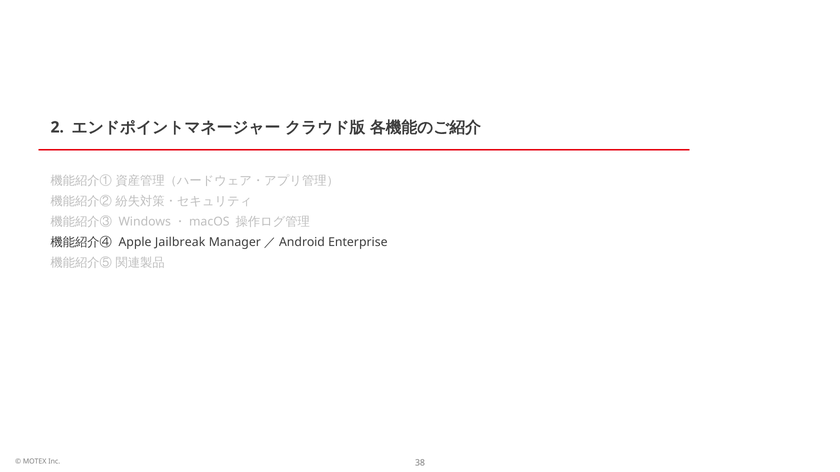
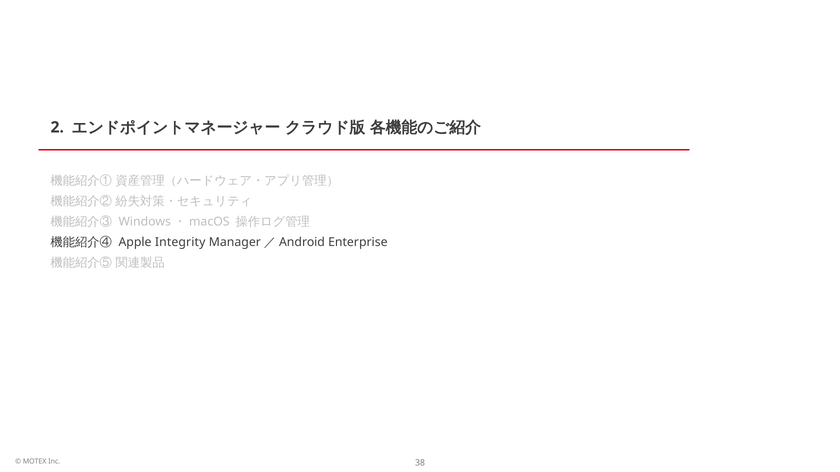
Jailbreak: Jailbreak -> Integrity (180, 242)
